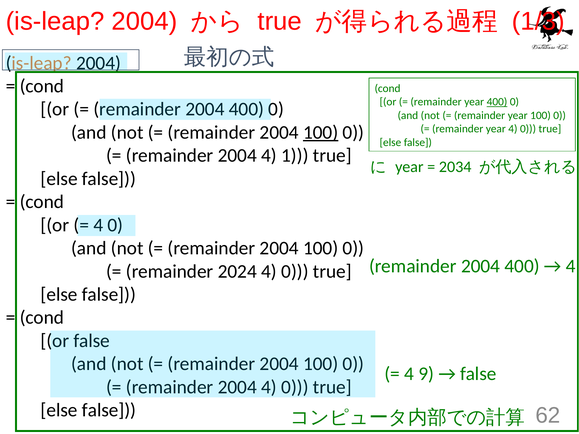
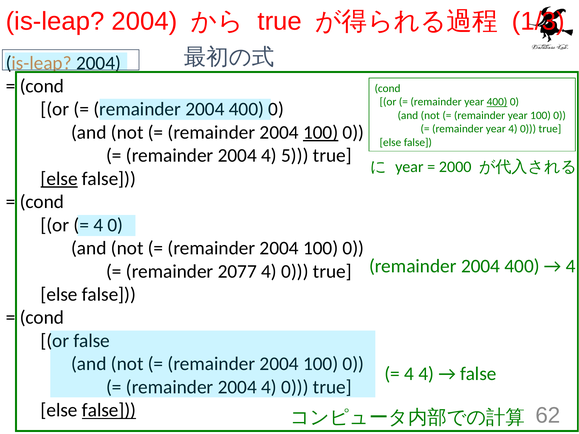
1: 1 -> 5 (295, 156)
2034: 2034 -> 2000 (455, 167)
else underline: none -> present (59, 179)
2024: 2024 -> 2077 (237, 271)
4 9: 9 -> 4 (426, 374)
false underline: none -> present (109, 410)
